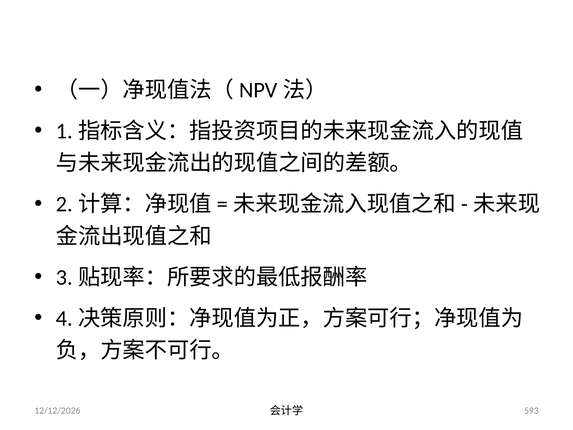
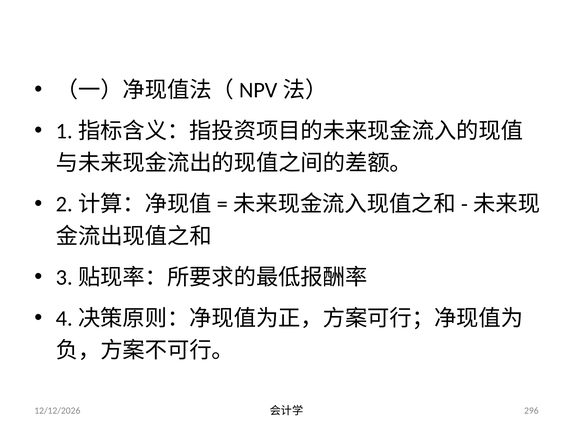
593: 593 -> 296 (531, 410)
